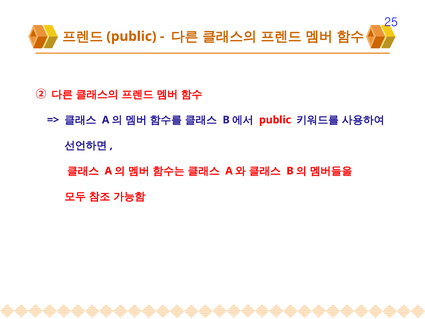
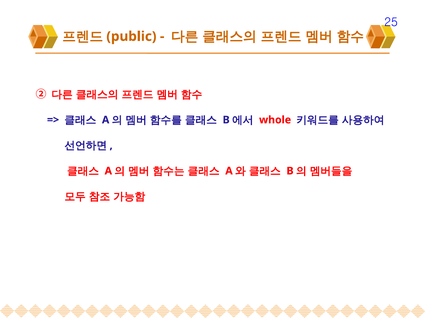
public: public -> whole (275, 120)
